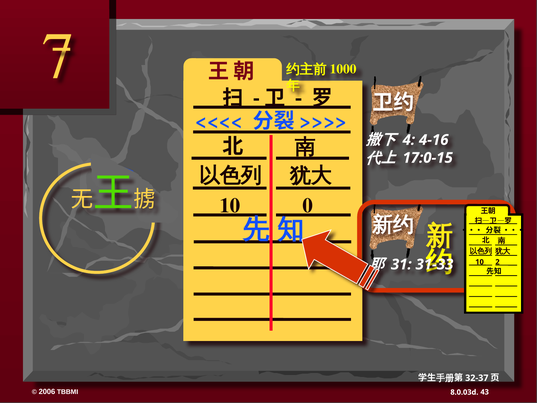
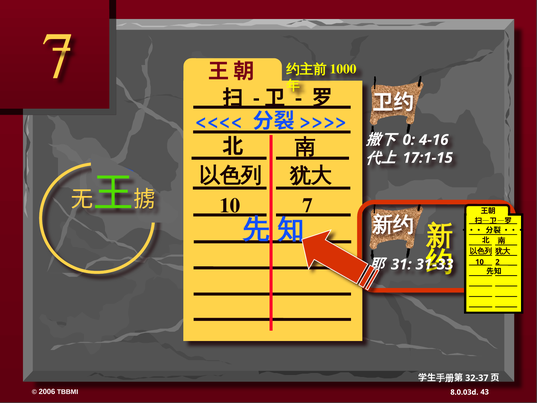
4: 4 -> 0 (409, 140)
17:0-15: 17:0-15 -> 17:1-15 (428, 158)
10 0: 0 -> 7 (308, 205)
